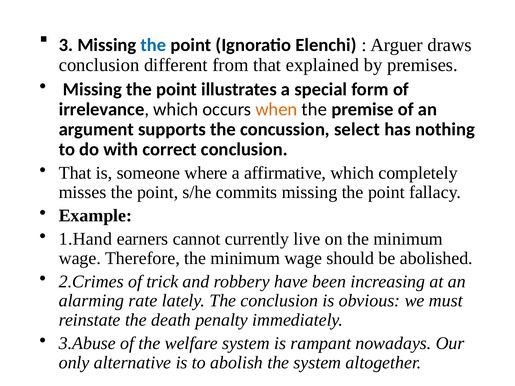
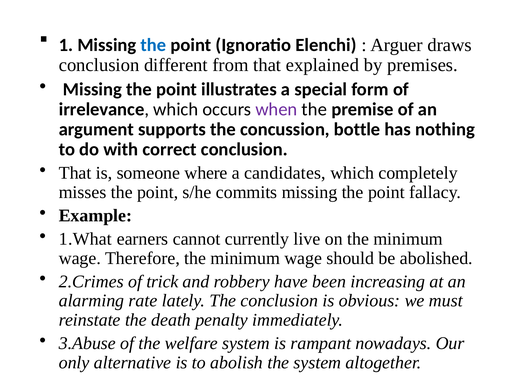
3: 3 -> 1 (66, 45)
when colour: orange -> purple (276, 109)
select: select -> bottle (357, 129)
affirmative: affirmative -> candidates (285, 173)
1.Hand: 1.Hand -> 1.What (85, 239)
